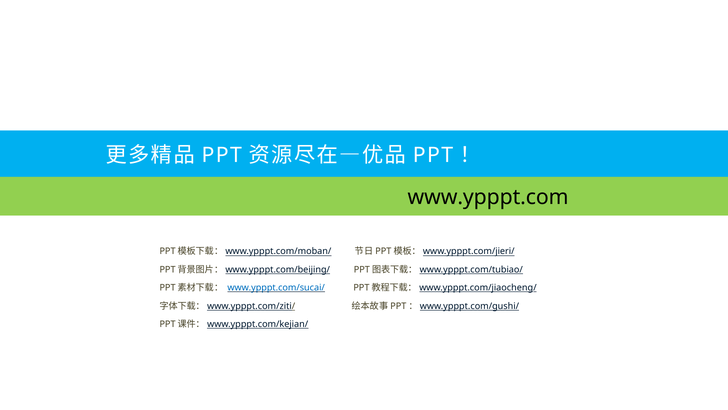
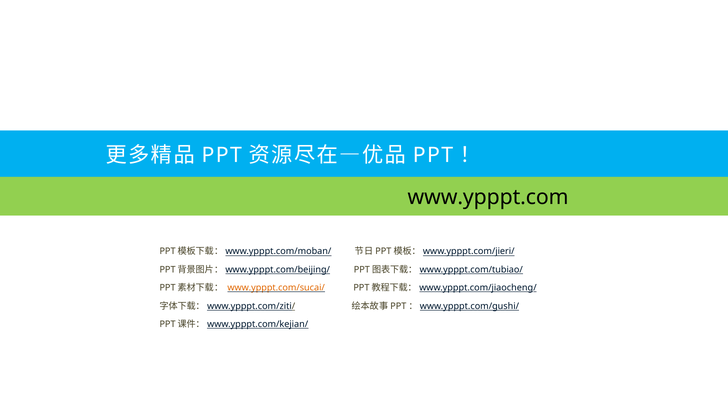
www.ypppt.com/sucai/ colour: blue -> orange (276, 287)
